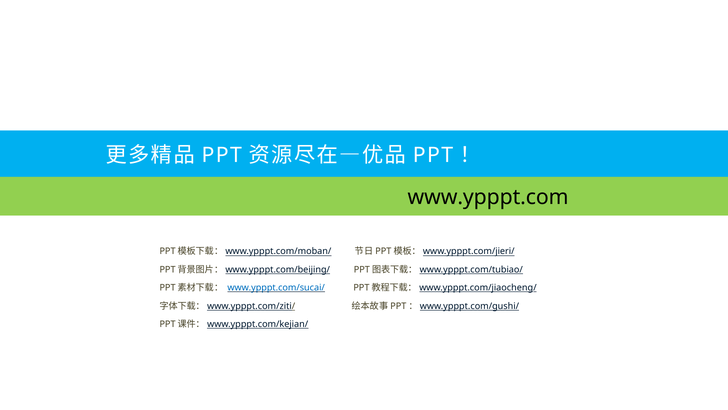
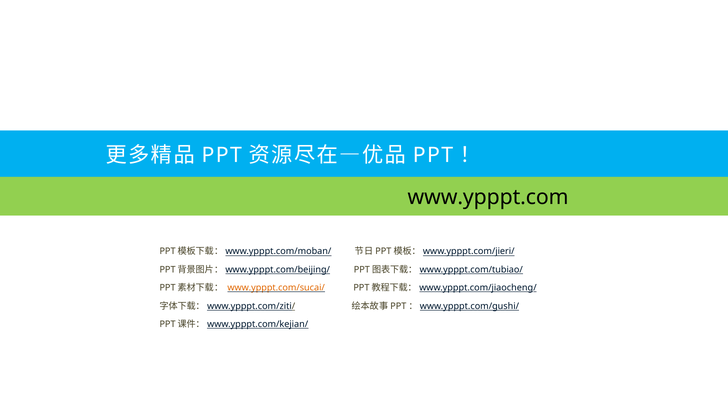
www.ypppt.com/sucai/ colour: blue -> orange (276, 287)
